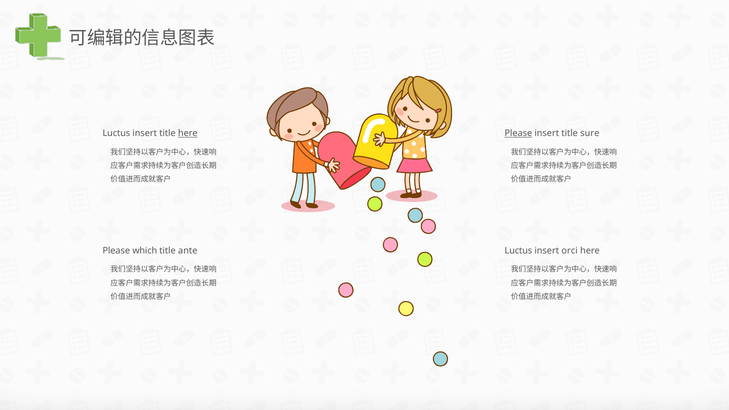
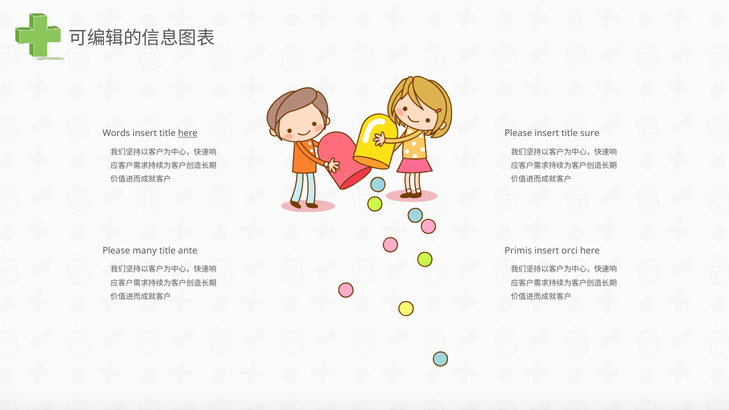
Luctus: Luctus -> Words (116, 133)
Please underline: present -> none (518, 133)
which: which -> many (145, 251)
Luctus: Luctus -> Primis (518, 251)
